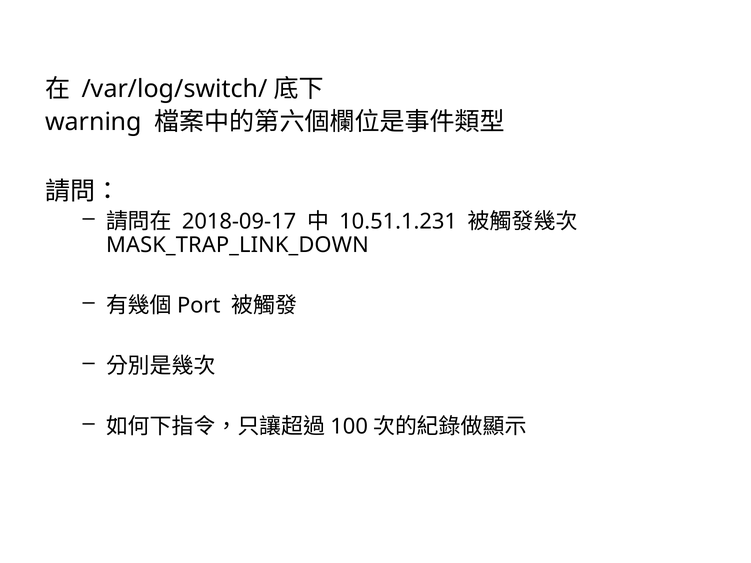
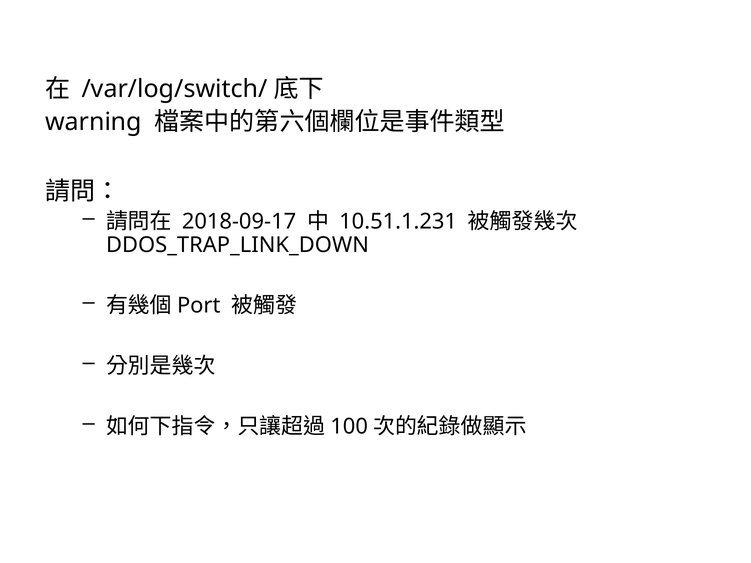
MASK_TRAP_LINK_DOWN: MASK_TRAP_LINK_DOWN -> DDOS_TRAP_LINK_DOWN (238, 245)
